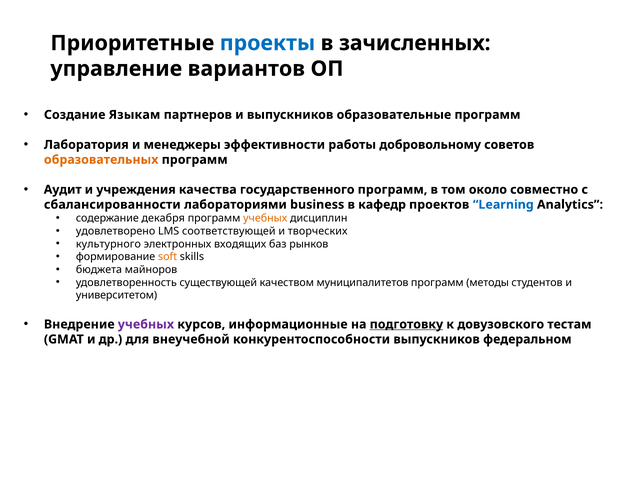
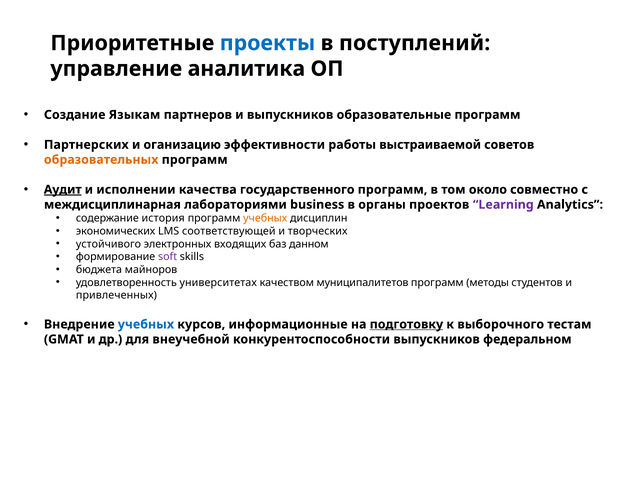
зачисленных: зачисленных -> поступлений (415, 43)
вариантов: вариантов -> аналитика (246, 69)
Лаборатория: Лаборатория -> Партнерских (86, 145)
менеджеры: менеджеры -> оганизацию (182, 145)
добровольному: добровольному -> выстраиваемой (430, 145)
Аудит underline: none -> present (63, 190)
учреждения: учреждения -> исполнении (136, 190)
сбалансированности: сбалансированности -> междисциплинарная (112, 204)
кафедр: кафедр -> органы (382, 204)
Learning colour: blue -> purple (503, 204)
декабря: декабря -> история (163, 218)
удовлетворено: удовлетворено -> экономических (116, 231)
культурного: культурного -> устойчивого (108, 244)
рынков: рынков -> данном (309, 244)
soft colour: orange -> purple (168, 257)
существующей: существующей -> университетах (218, 282)
университетом: университетом -> привлеченных (116, 295)
учебных colour: purple -> blue (146, 324)
довузовского: довузовского -> выборочного (501, 324)
